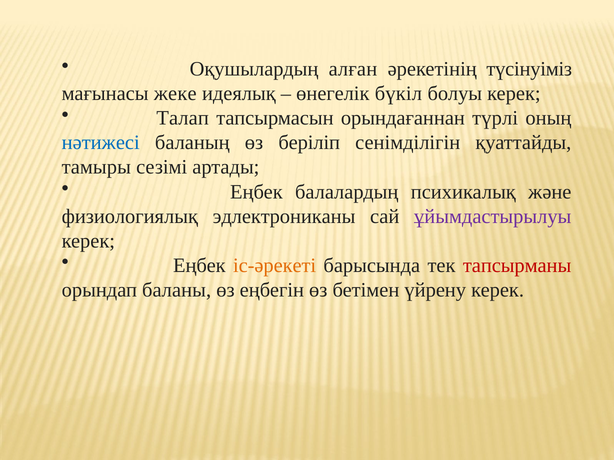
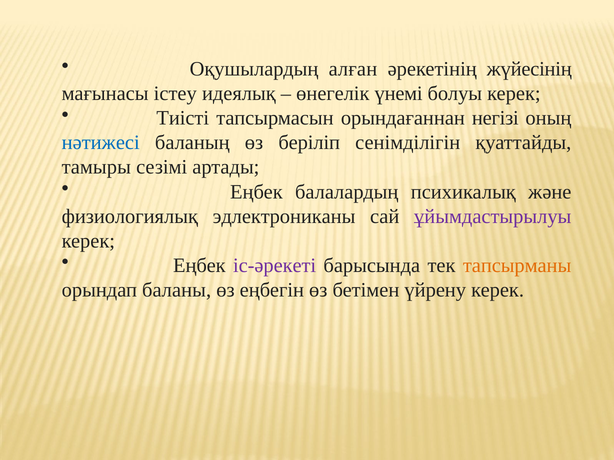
түсінуіміз: түсінуіміз -> жүйесінің (529, 69)
жеке: жеке -> істеу (175, 94)
бүкіл: бүкіл -> үнемі (399, 94)
Талап: Талап -> Тиісті (183, 118)
түрлi: түрлi -> негізі (495, 118)
іс-әрекеті colour: orange -> purple (275, 266)
тапсырманы colour: red -> orange (517, 266)
